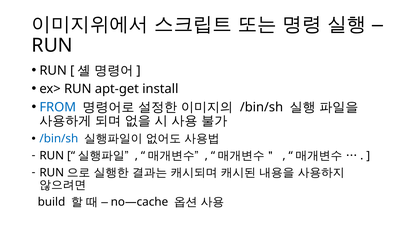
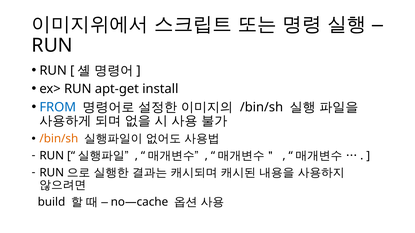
/bin/sh colour: blue -> orange (59, 139)
